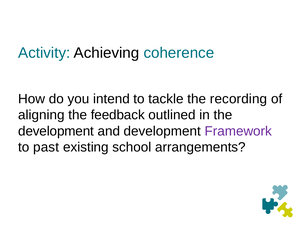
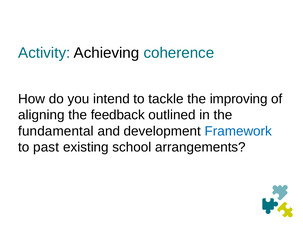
recording: recording -> improving (239, 99)
development: development -> fundamental (56, 131)
Framework colour: purple -> blue (238, 131)
